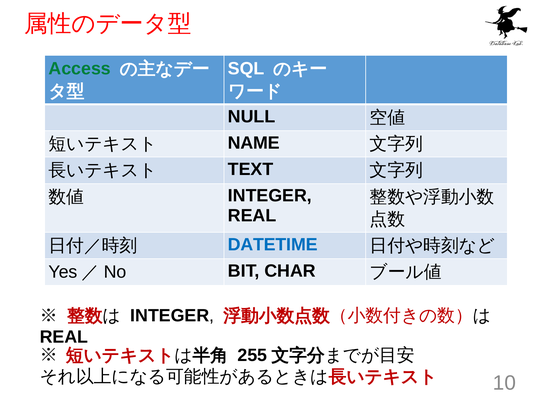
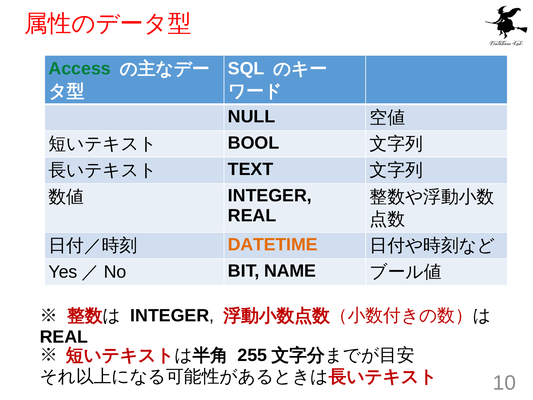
NAME: NAME -> BOOL (254, 143)
DATETIME colour: blue -> orange (273, 244)
CHAR: CHAR -> NAME (290, 271)
